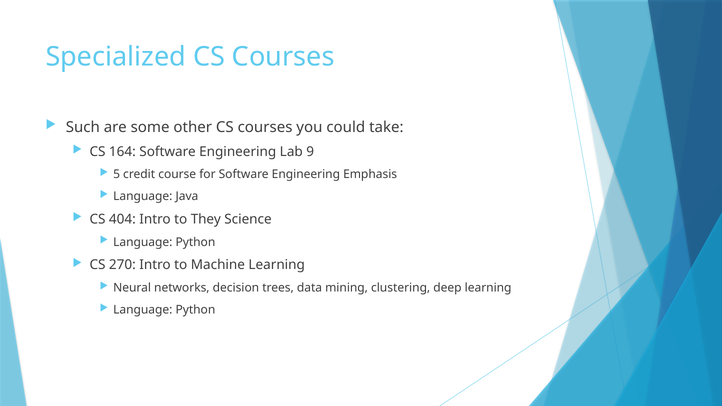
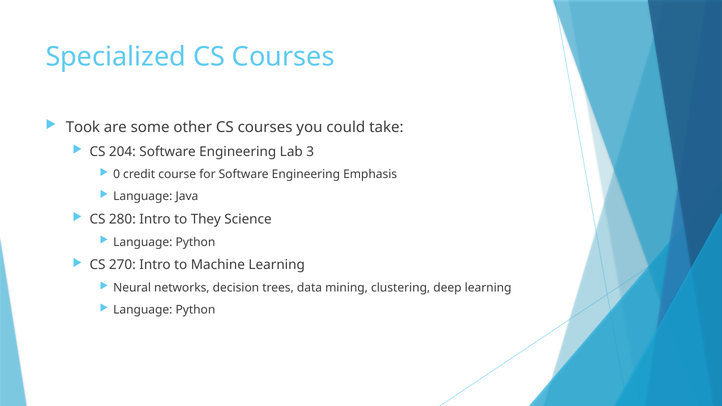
Such: Such -> Took (83, 127)
164: 164 -> 204 (122, 152)
9: 9 -> 3 (310, 152)
5: 5 -> 0 (117, 174)
404: 404 -> 280 (122, 219)
